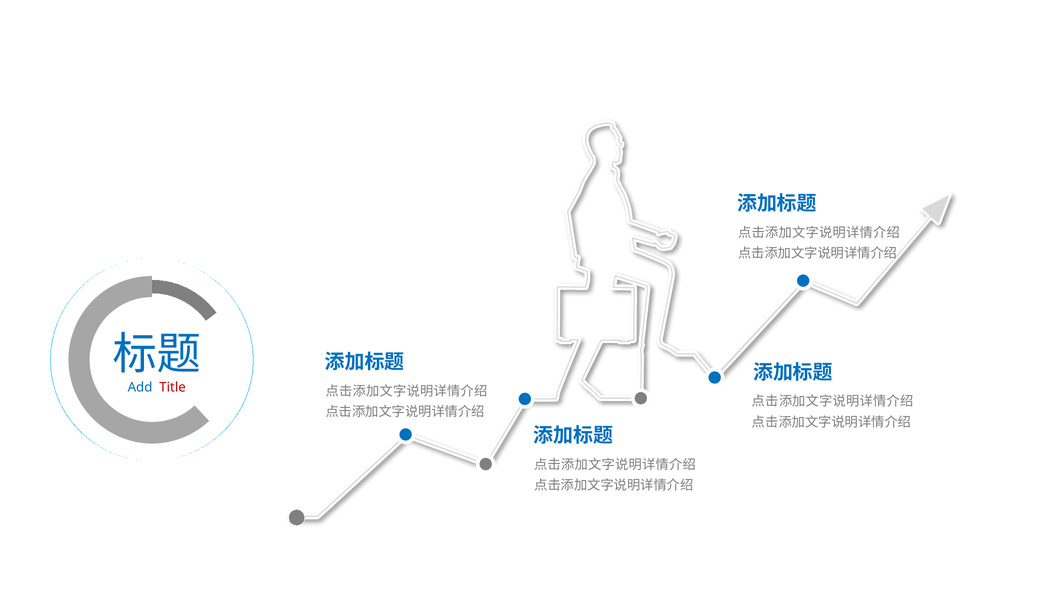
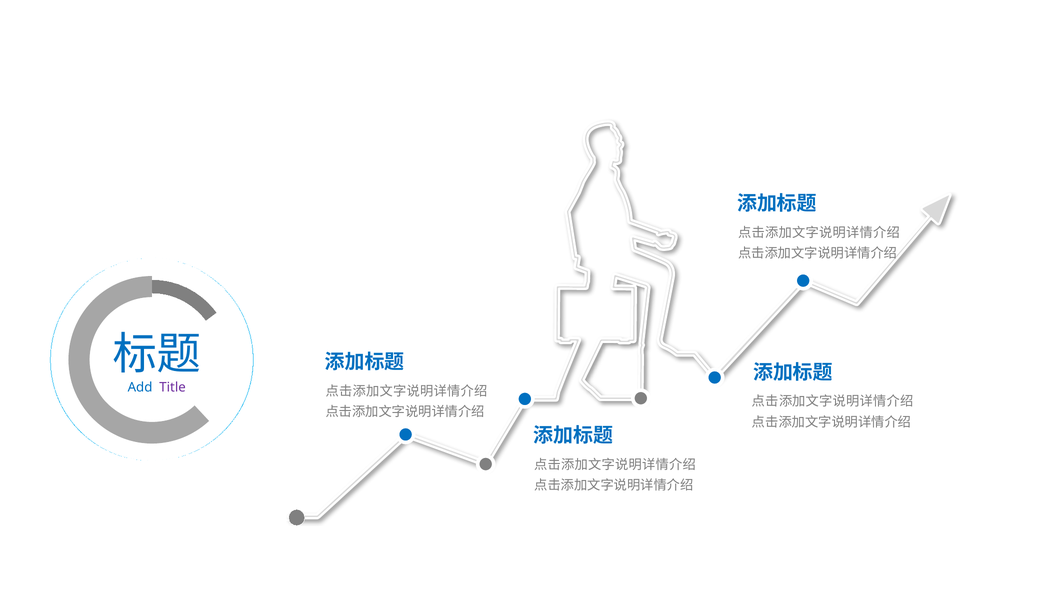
Title colour: red -> purple (173, 387)
